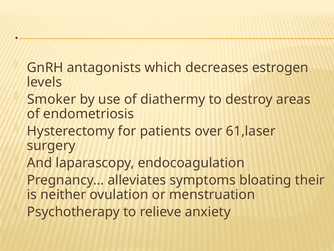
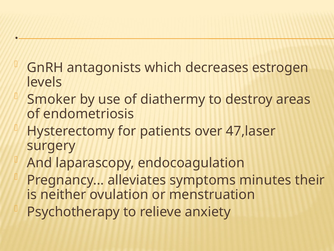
61,laser: 61,laser -> 47,laser (251, 131)
bloating: bloating -> minutes (265, 180)
